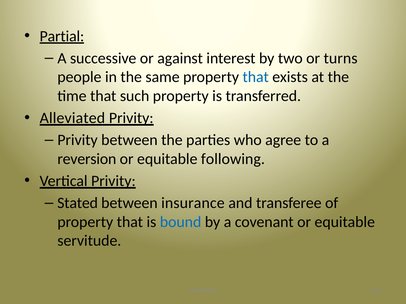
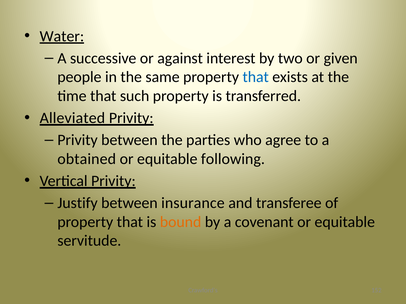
Partial: Partial -> Water (62, 36)
turns: turns -> given (341, 58)
reversion: reversion -> obtained (87, 159)
Stated: Stated -> Justify (78, 203)
bound colour: blue -> orange (181, 222)
